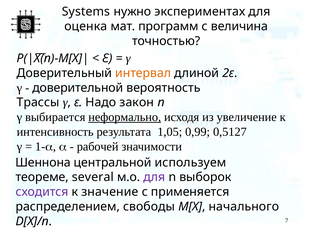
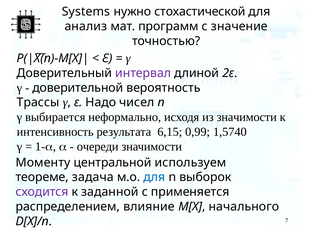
экспериментах: экспериментах -> стохастической (200, 12)
оценка: оценка -> анализ (86, 26)
величина: величина -> значение (239, 26)
интервал colour: orange -> purple (143, 73)
закон: закон -> чисел (137, 103)
неформально underline: present -> none (125, 117)
из увеличение: увеличение -> значимости (247, 117)
1,05: 1,05 -> 6,15 (170, 132)
0,5127: 0,5127 -> 1,5740 (230, 132)
рабочей: рабочей -> очереди (98, 147)
Шеннона: Шеннона -> Моменту (43, 163)
several: several -> задача (93, 177)
для colour: purple -> blue (154, 177)
значение: значение -> заданной (110, 192)
свободы: свободы -> влияние (149, 207)
